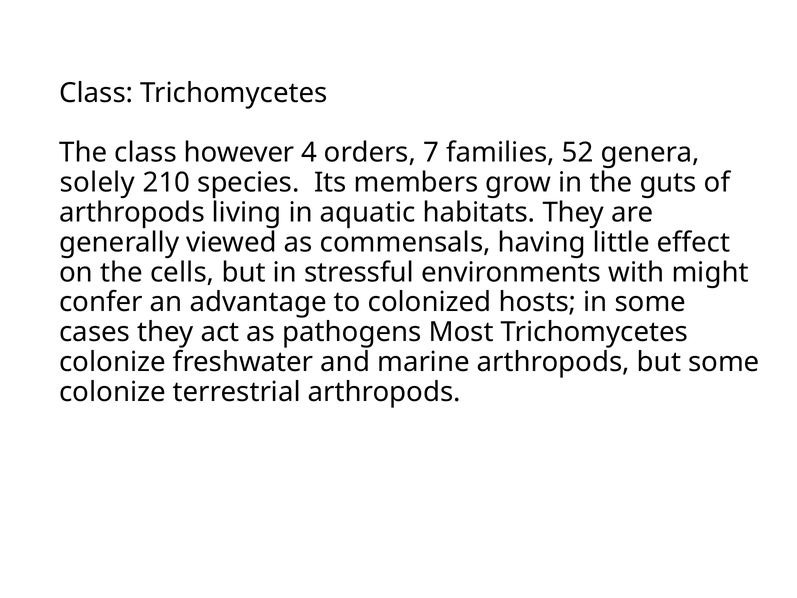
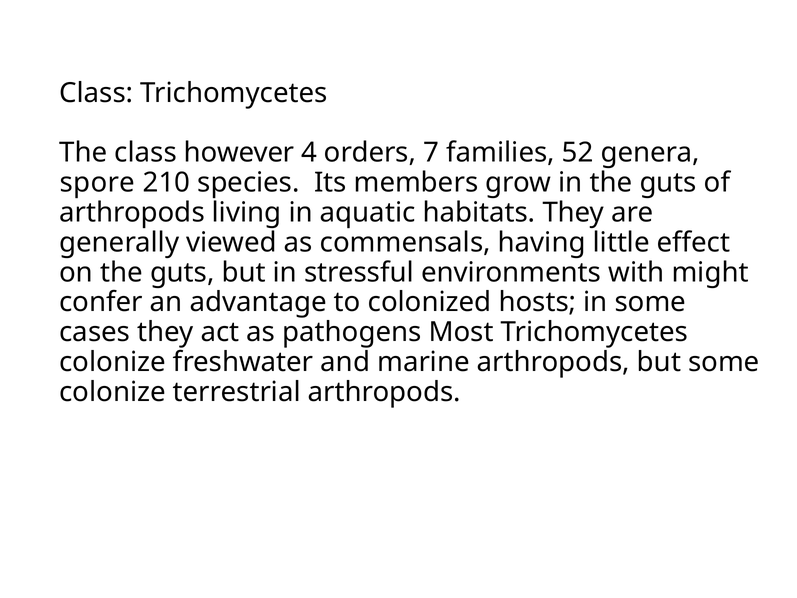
solely: solely -> spore (97, 183)
on the cells: cells -> guts (182, 272)
